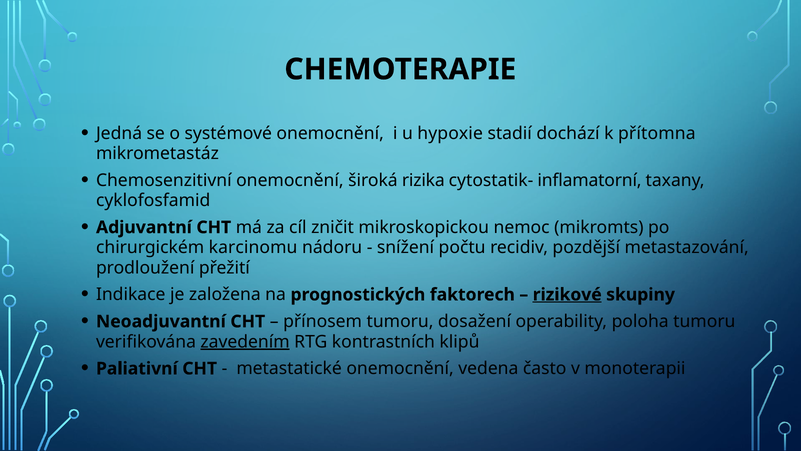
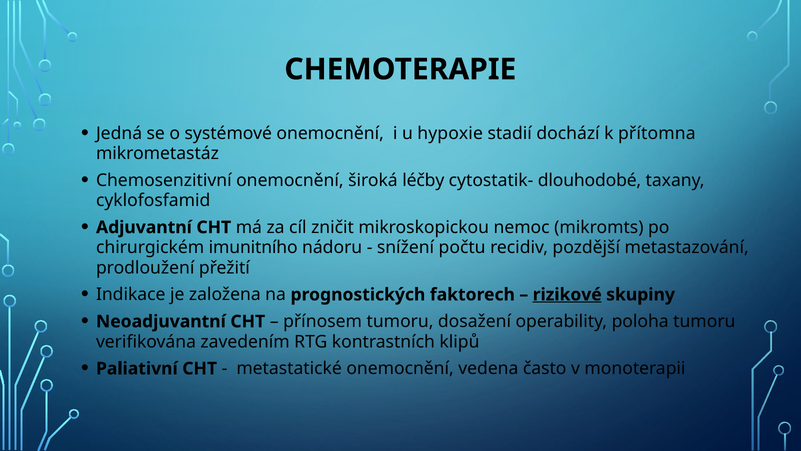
rizika: rizika -> léčby (423, 180)
inflamatorní: inflamatorní -> dlouhodobé (590, 180)
karcinomu: karcinomu -> imunitního (253, 247)
zavedením underline: present -> none (245, 341)
